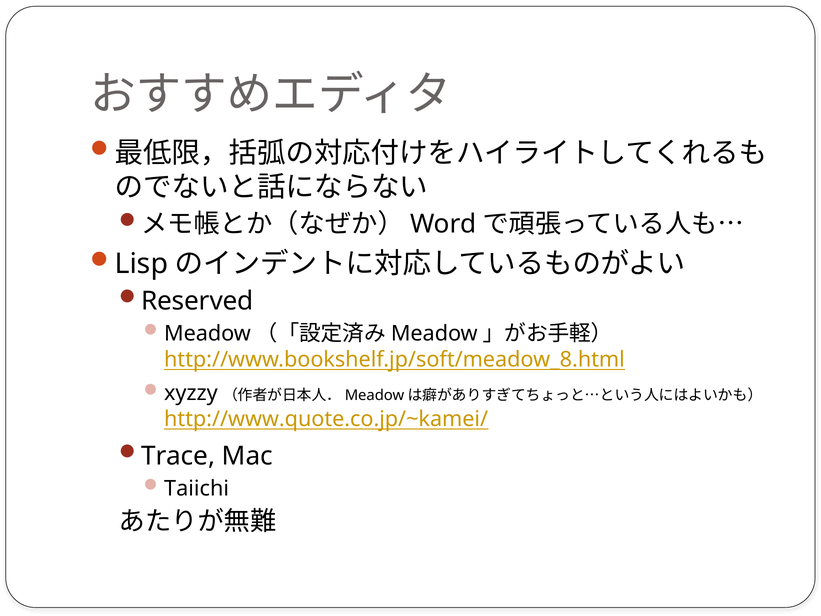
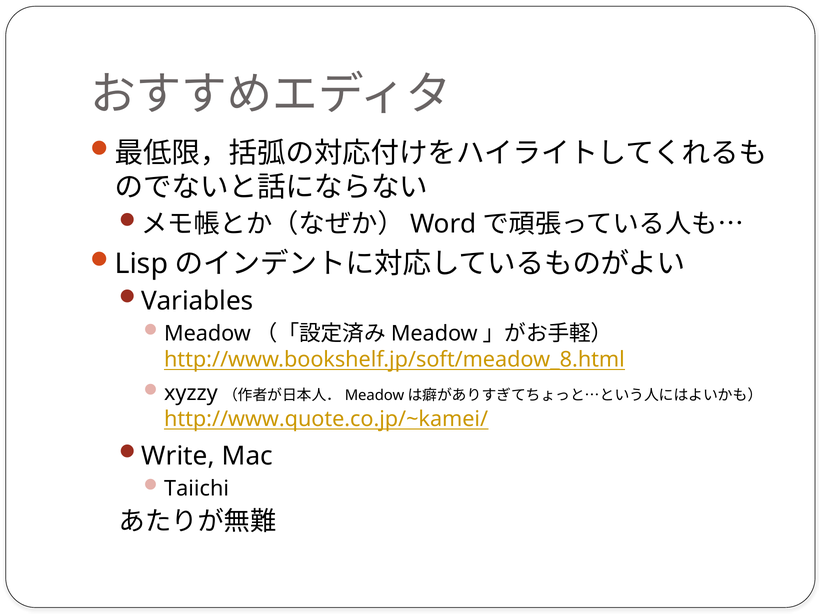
Reserved: Reserved -> Variables (197, 301)
Trace: Trace -> Write (178, 456)
